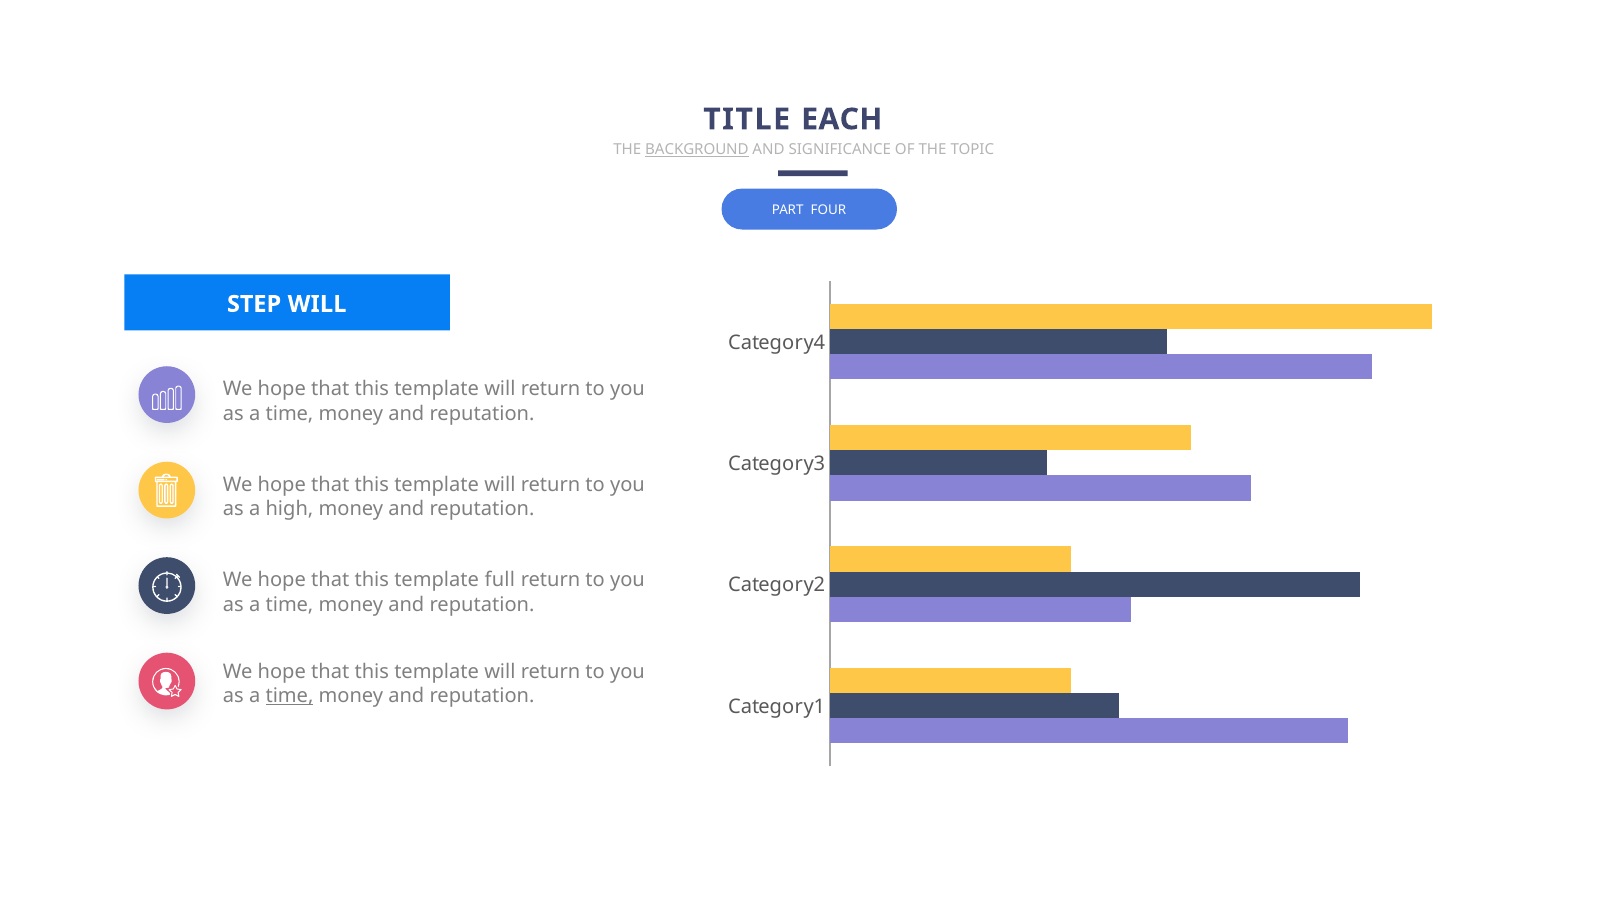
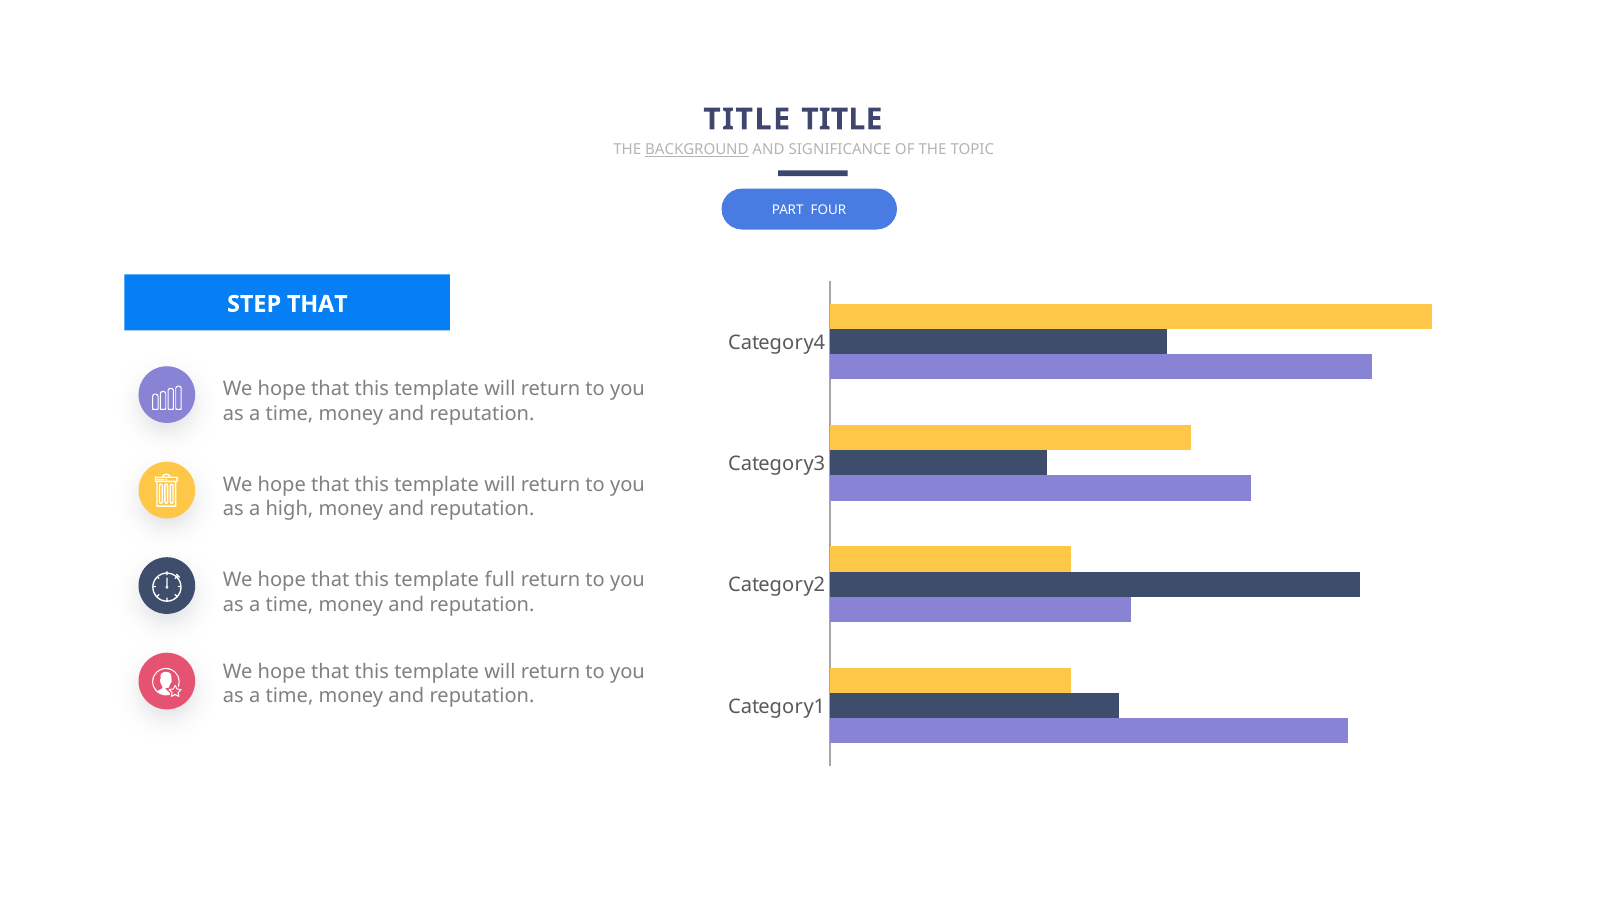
TITLE EACH: EACH -> TITLE (842, 119)
STEP WILL: WILL -> THAT (317, 304)
time underline: present -> none (289, 696)
